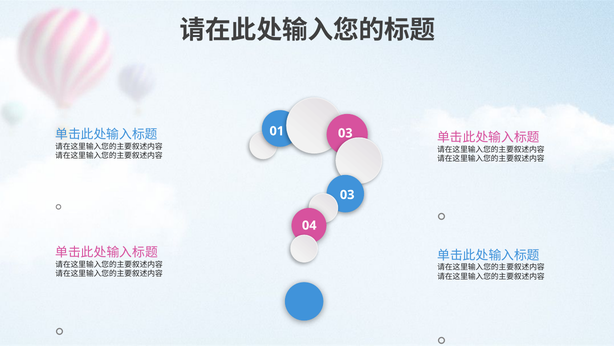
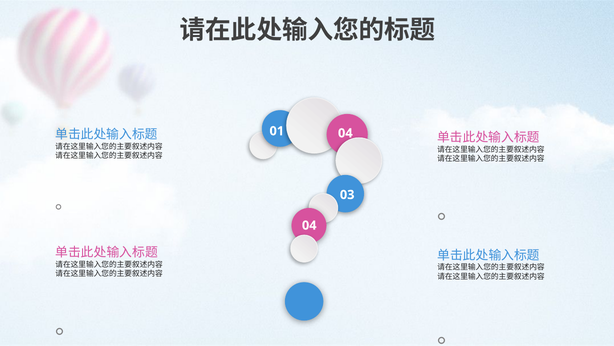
01 03: 03 -> 04 (345, 133)
